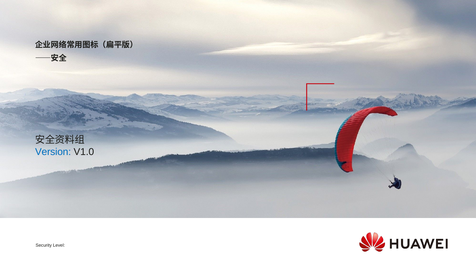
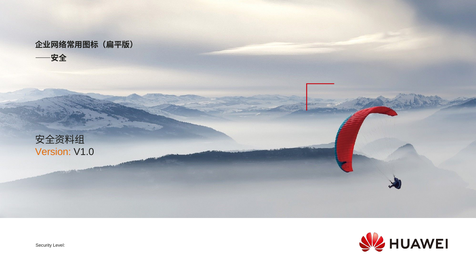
Version colour: blue -> orange (53, 152)
